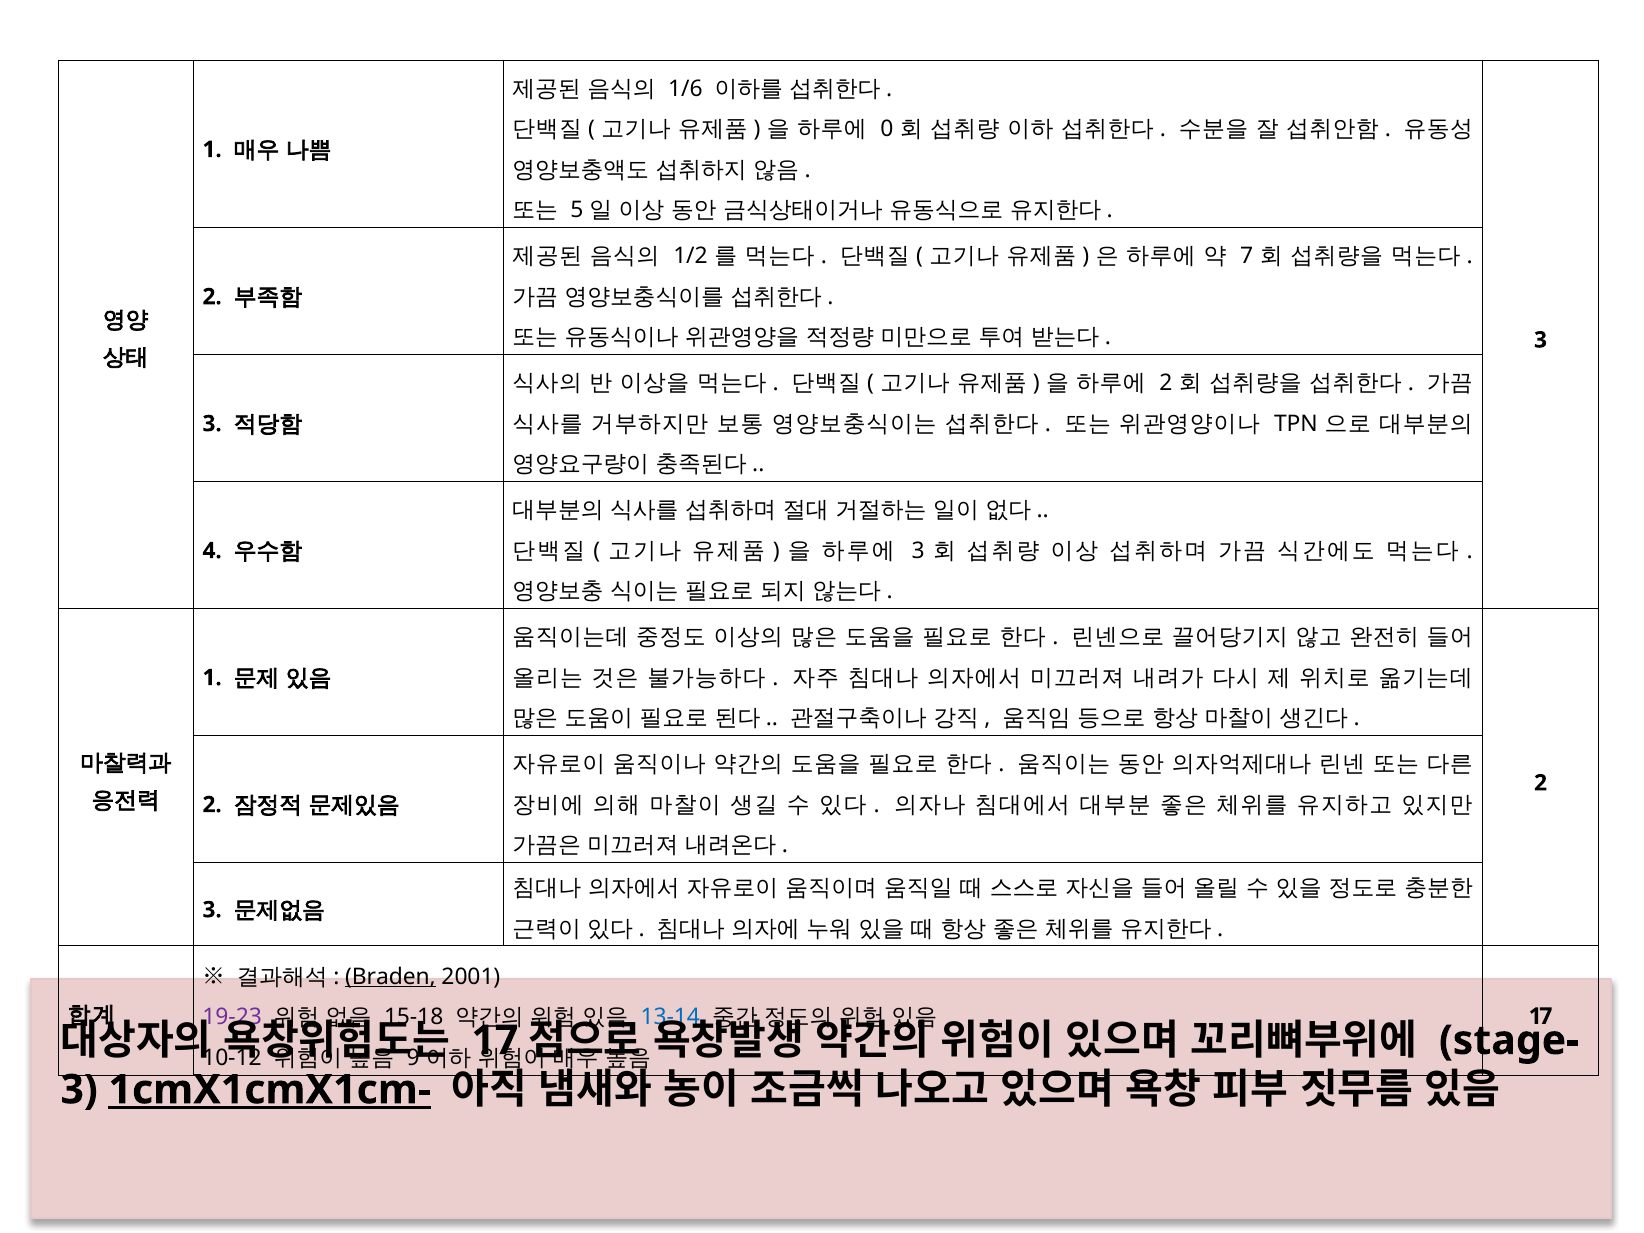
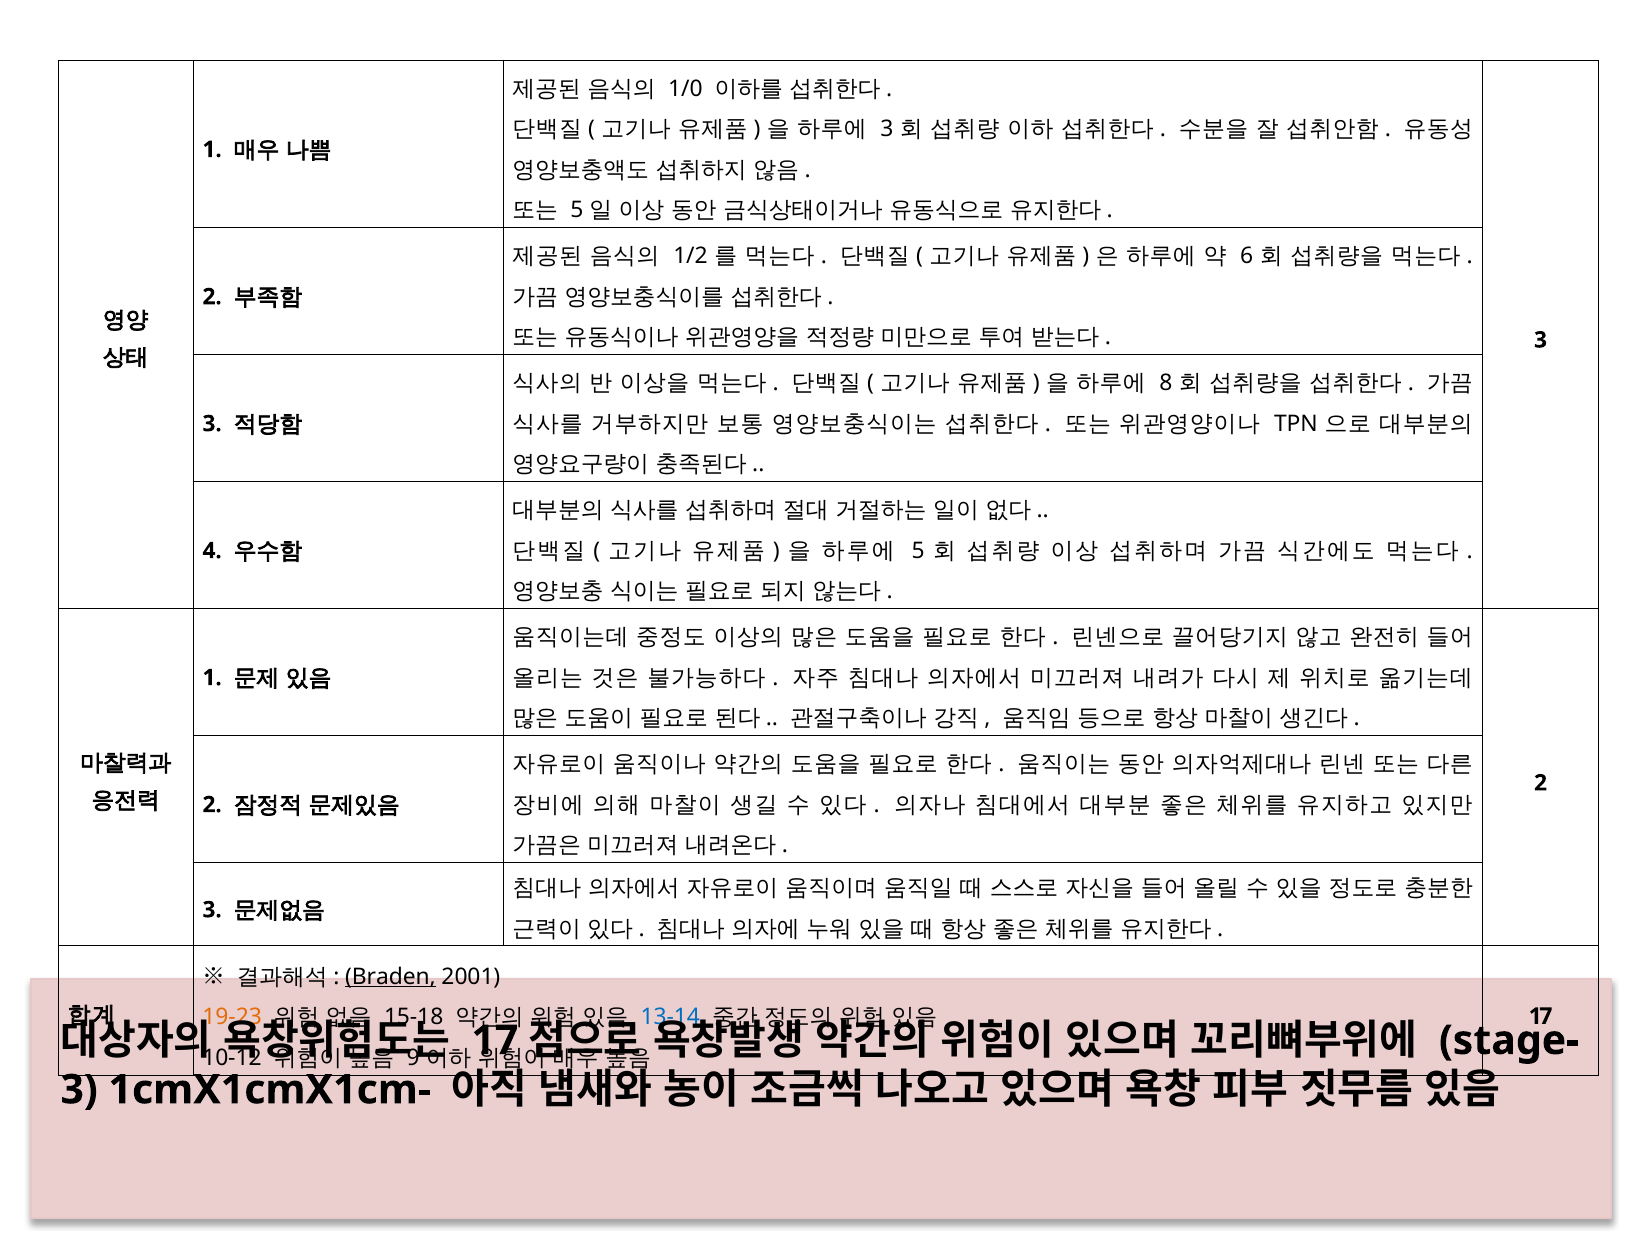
1/6: 1/6 -> 1/0 (685, 89)
0: 0 -> 3 (887, 129)
7: 7 -> 6 (1247, 256)
2: 2 -> 8 (1166, 383)
3: 3 -> 5 (918, 551)
19-23 colour: purple -> orange (232, 1017)
1cmX1cmX1cm- underline: present -> none (270, 1090)
